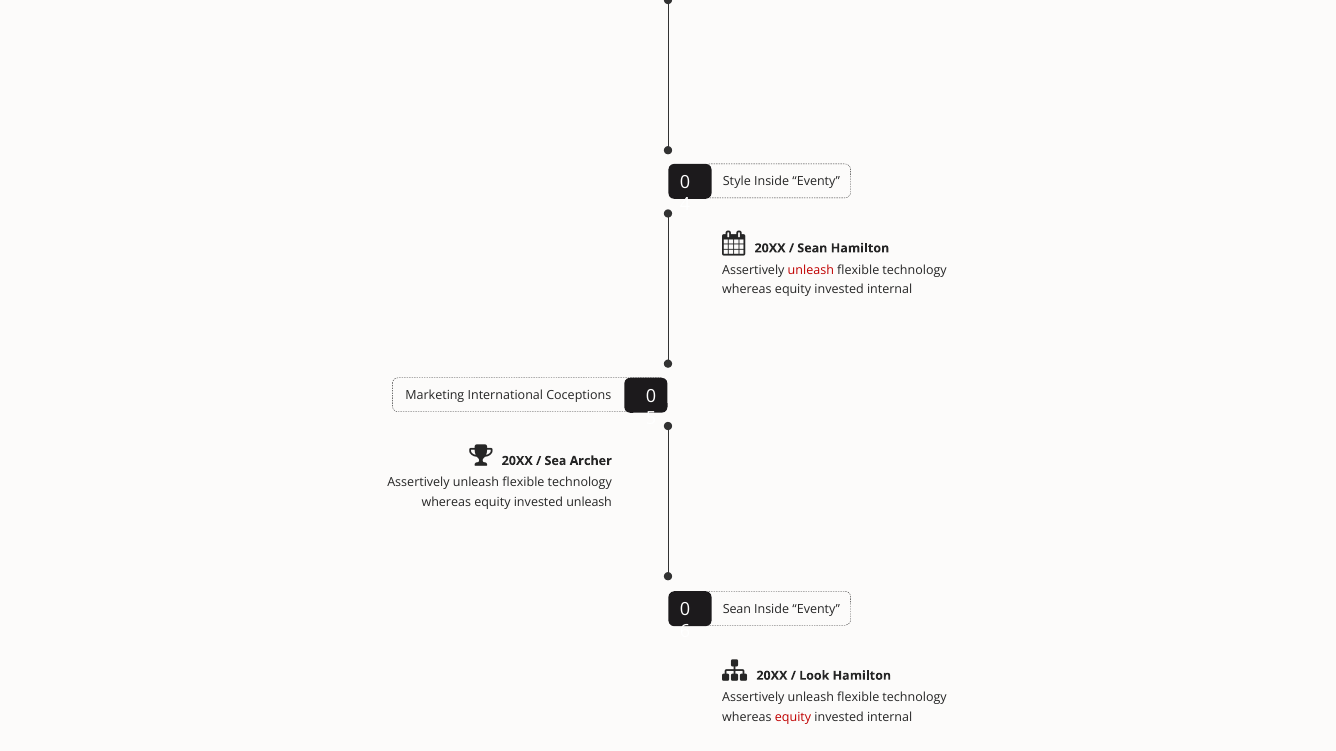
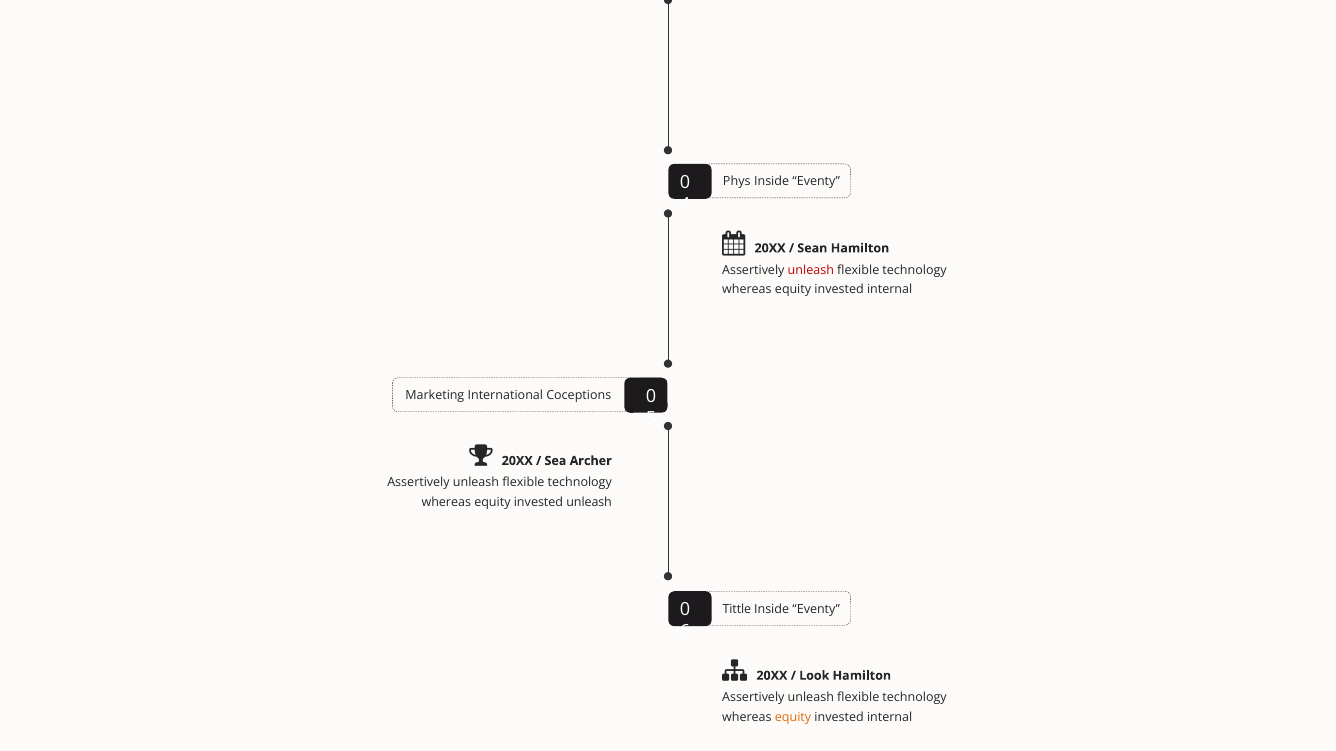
Style: Style -> Phys (737, 182)
Sean: Sean -> Tittle (737, 609)
equity colour: red -> orange (793, 718)
